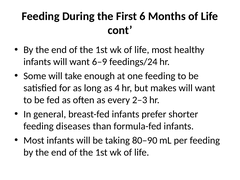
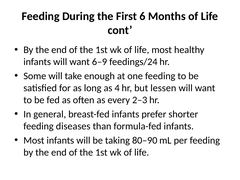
makes: makes -> lessen (163, 88)
